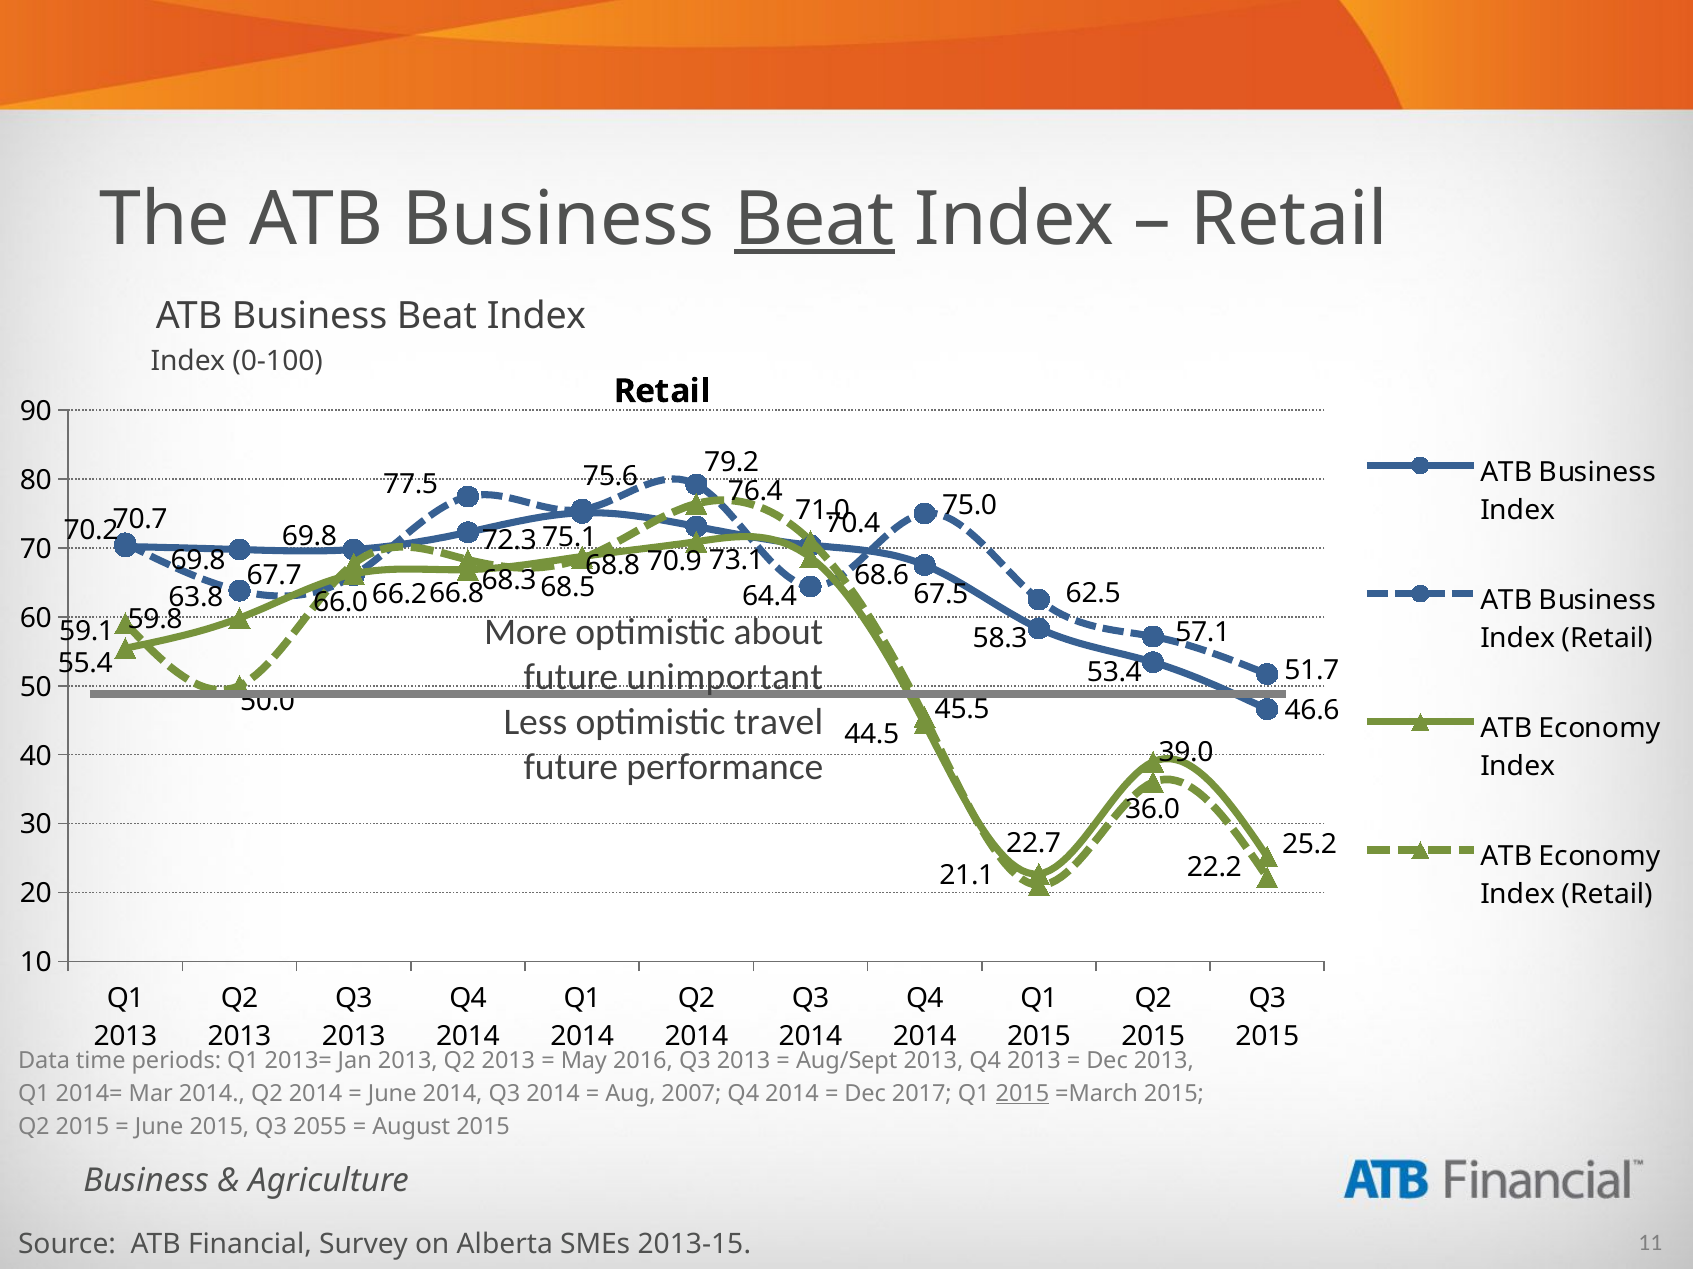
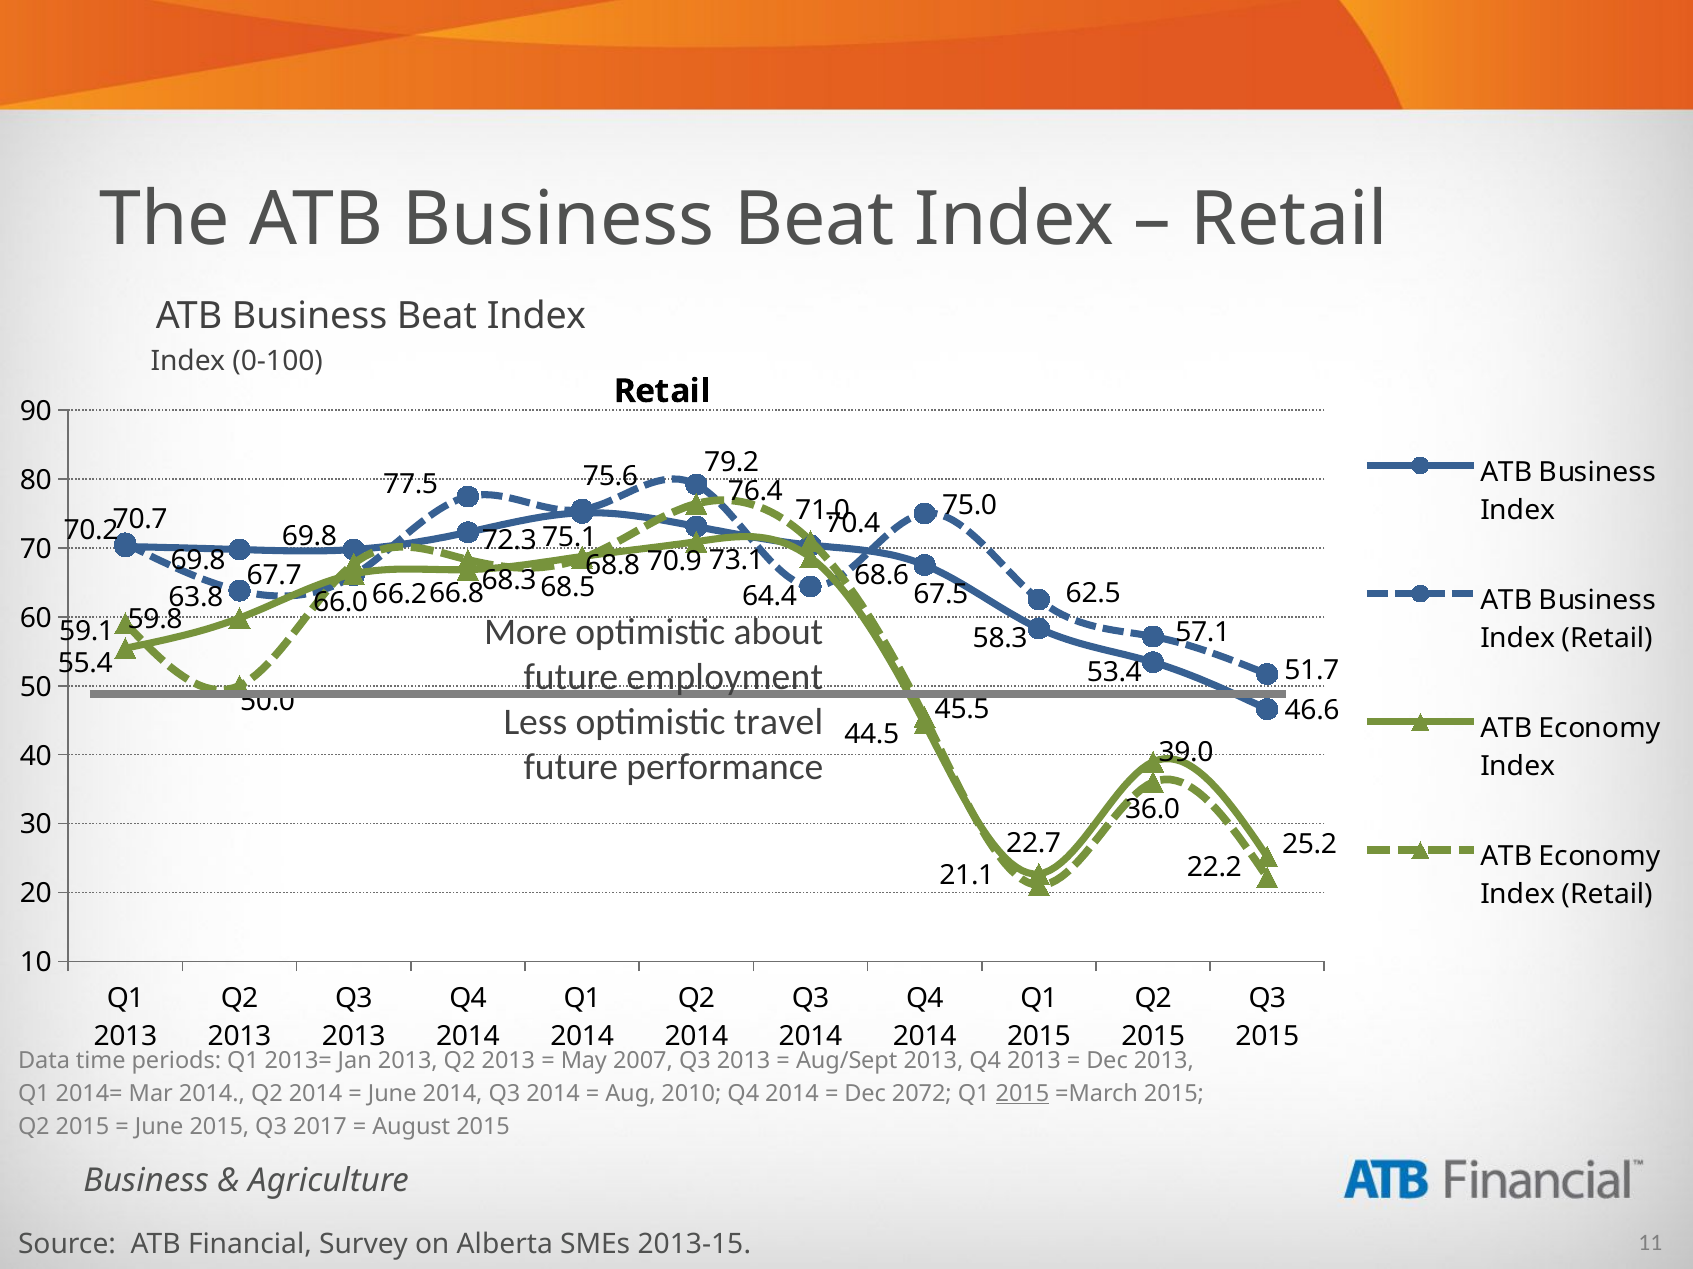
Beat underline: present -> none (815, 219)
unimportant: unimportant -> employment (725, 677)
2016: 2016 -> 2007 (643, 1061)
2007: 2007 -> 2010 (691, 1094)
2017: 2017 -> 2072 (922, 1094)
2055: 2055 -> 2017 (320, 1127)
